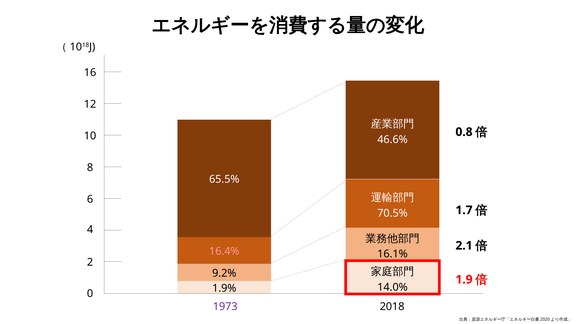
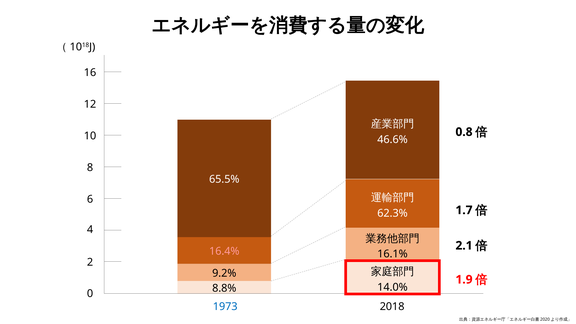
70.5%: 70.5% -> 62.3% (393, 213)
1.9%: 1.9% -> 8.8% (224, 288)
1973 colour: purple -> blue (225, 307)
